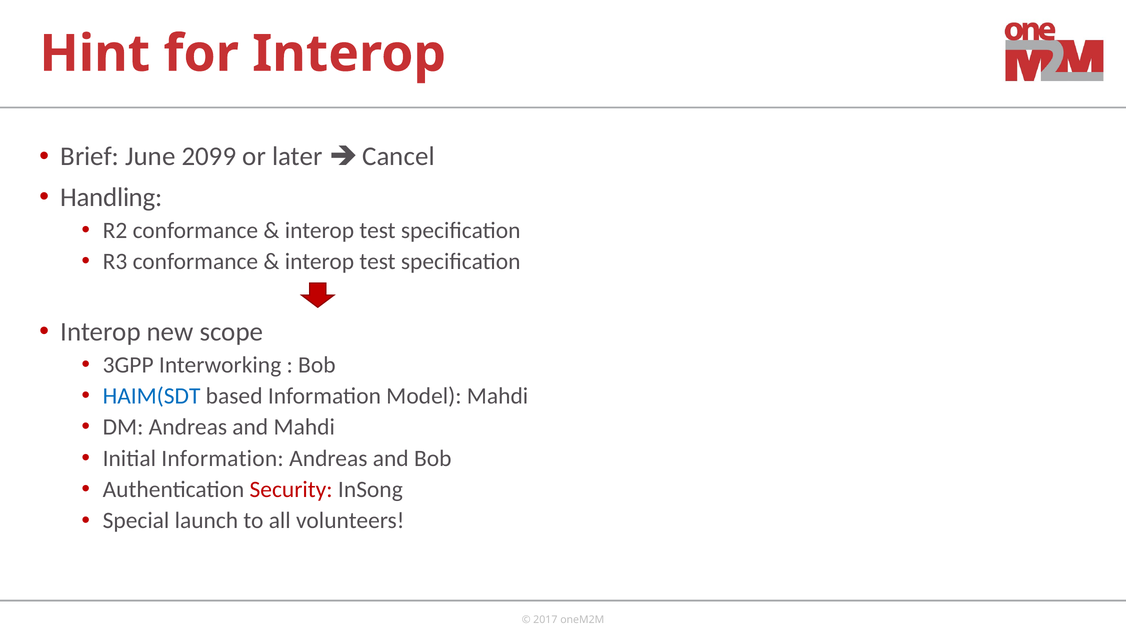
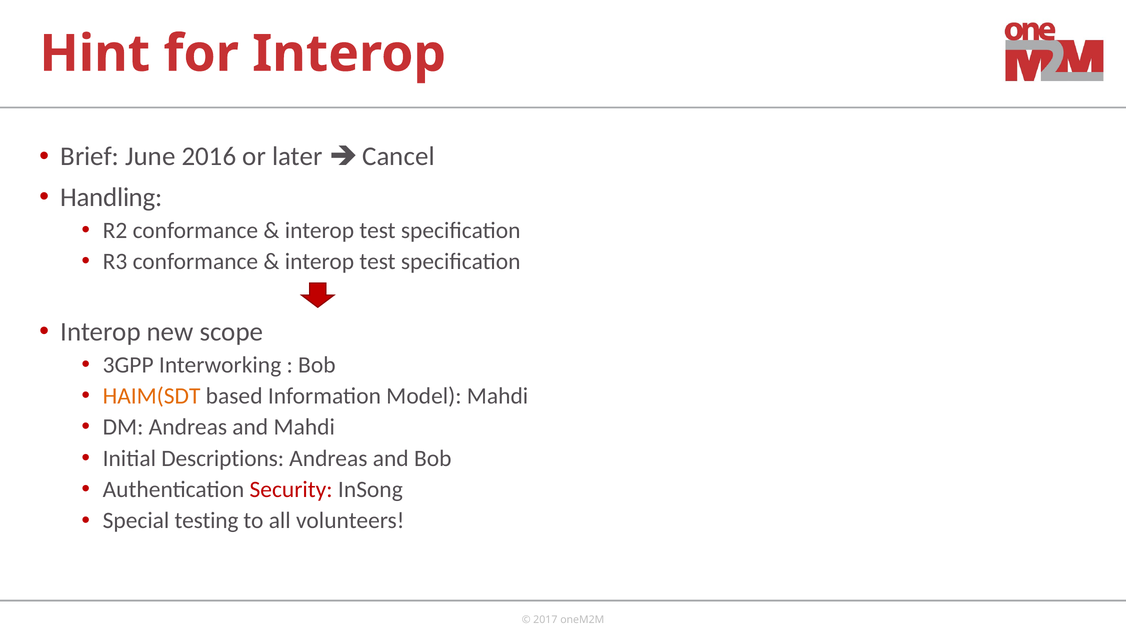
2099: 2099 -> 2016 (209, 157)
HAIM(SDT colour: blue -> orange (152, 396)
Initial Information: Information -> Descriptions (223, 459)
launch: launch -> testing (207, 521)
